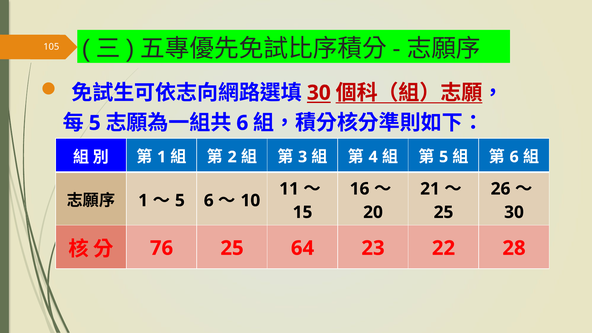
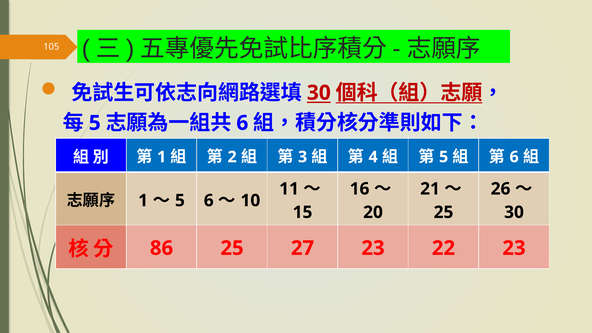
76: 76 -> 86 (162, 248)
64: 64 -> 27 (303, 248)
22 28: 28 -> 23 (514, 248)
